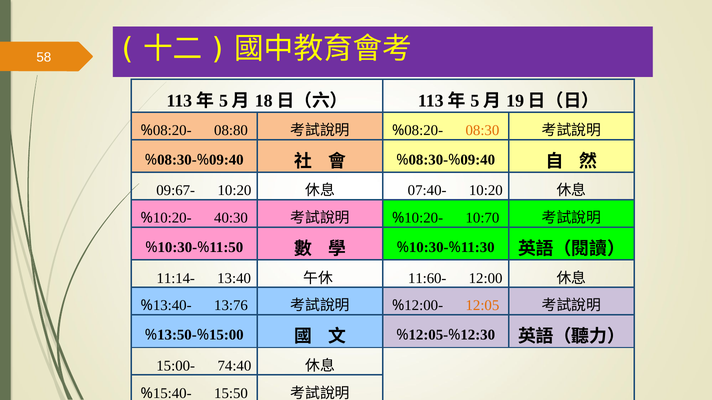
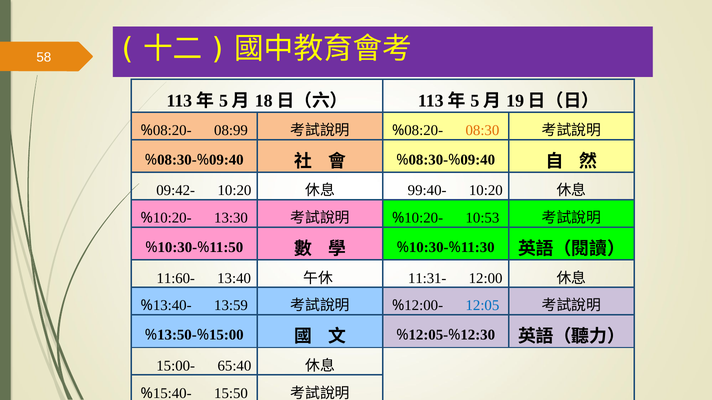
08:80: 08:80 -> 08:99 (231, 130)
09:67-: 09:67- -> 09:42- (176, 191)
07:40-: 07:40- -> 99:40- (427, 191)
40:30: 40:30 -> 13:30 (231, 218)
10:70: 10:70 -> 10:53 (482, 218)
11:14-: 11:14- -> 11:60- (176, 278)
11:60-: 11:60- -> 11:31- (427, 278)
13:76: 13:76 -> 13:59 (231, 306)
12:05 colour: orange -> blue (482, 306)
74:40: 74:40 -> 65:40 (234, 366)
